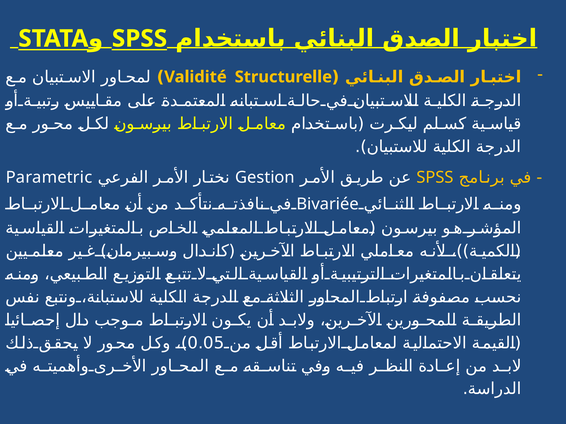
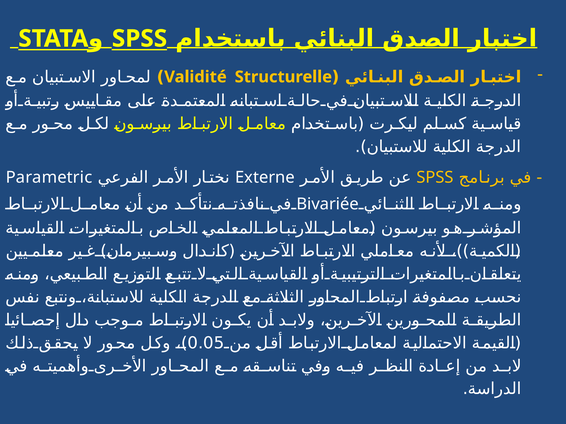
Gestion: Gestion -> Externe (265, 177)
